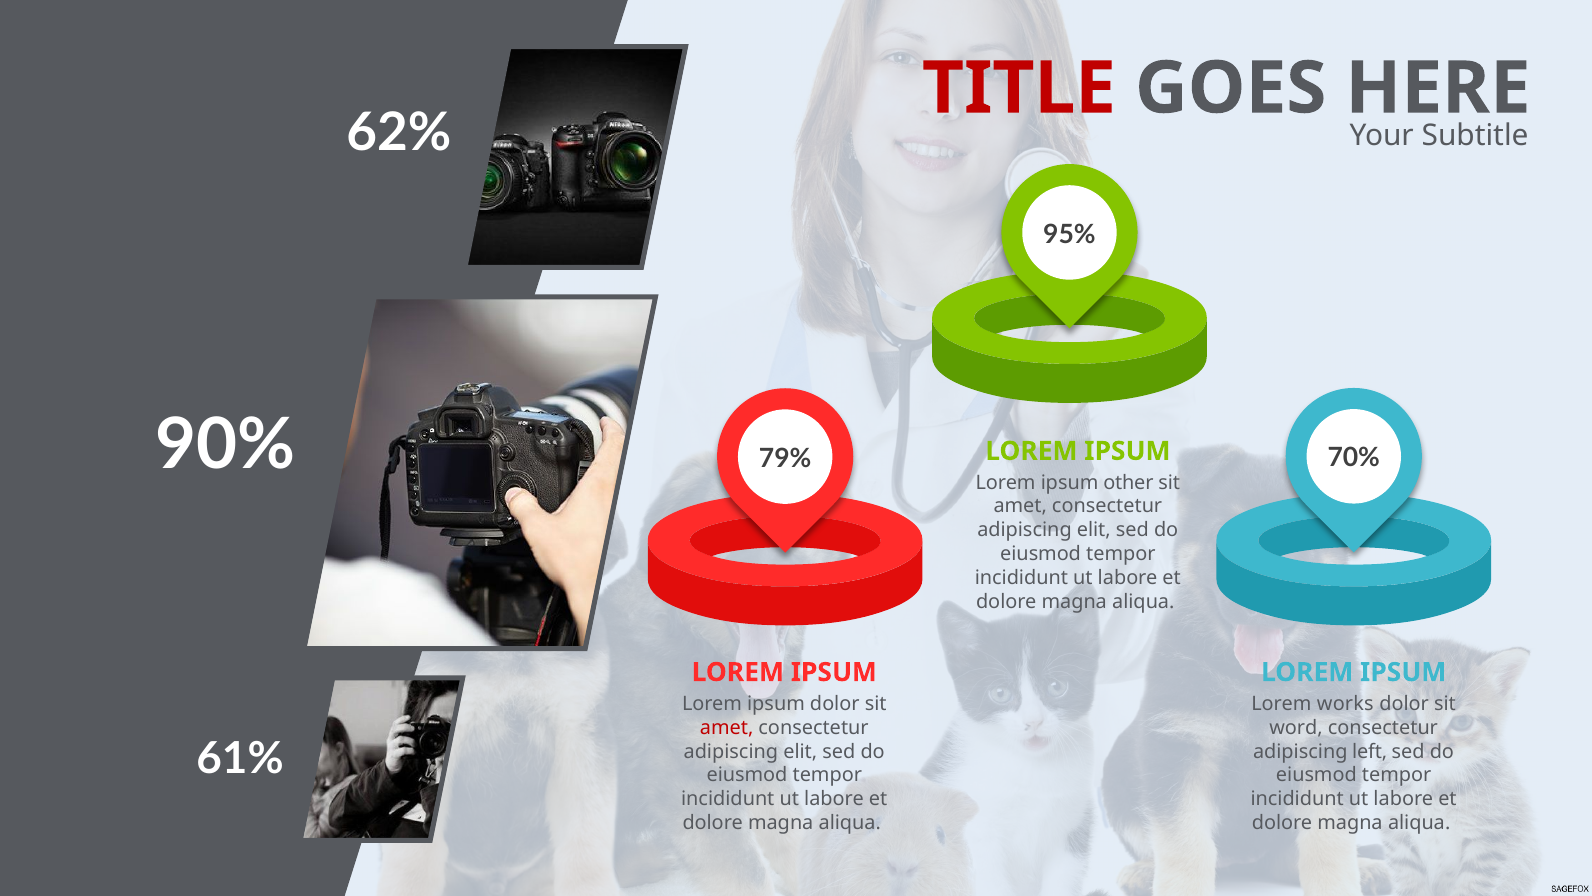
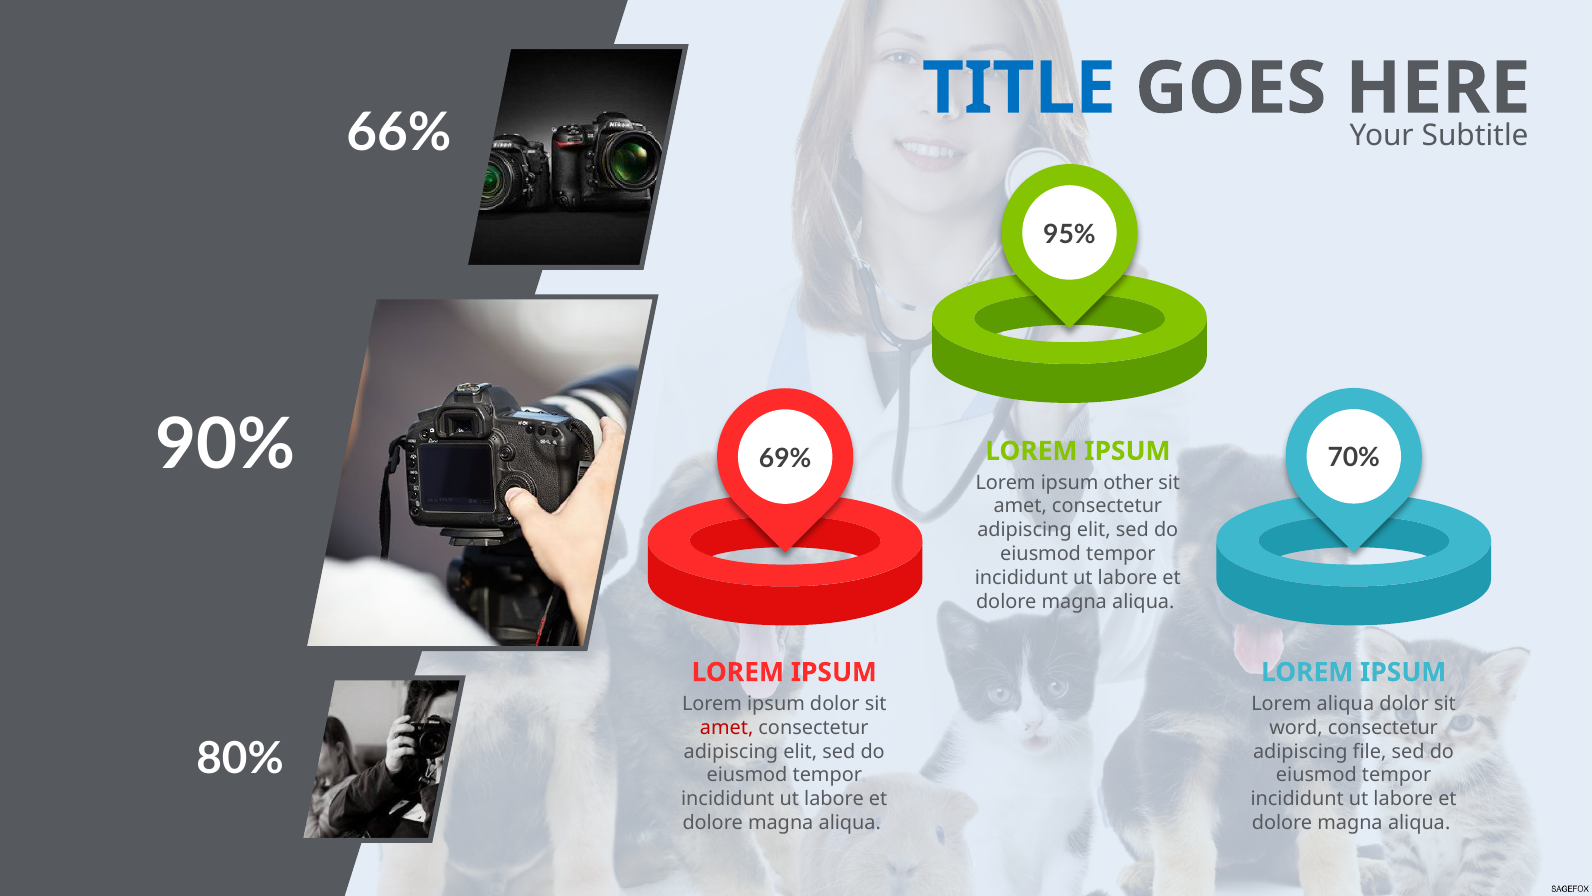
TITLE colour: red -> blue (1019, 88)
62%: 62% -> 66% (399, 132)
79%: 79% -> 69% (785, 458)
Lorem works: works -> aliqua (1345, 703)
61%: 61% -> 80% (240, 758)
left: left -> file (1370, 751)
